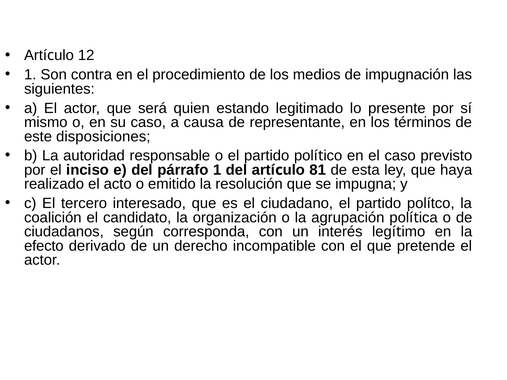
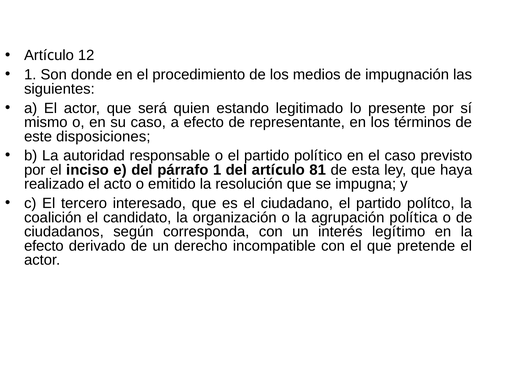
contra: contra -> donde (91, 75)
a causa: causa -> efecto (204, 122)
